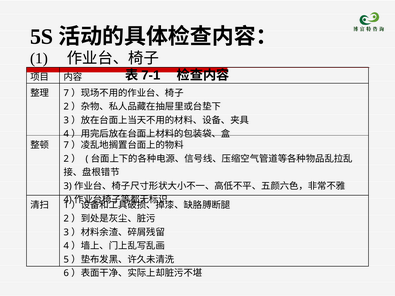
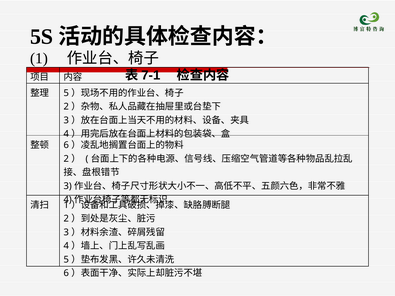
7: 7 -> 5 (66, 93)
7: 7 -> 6 (66, 145)
